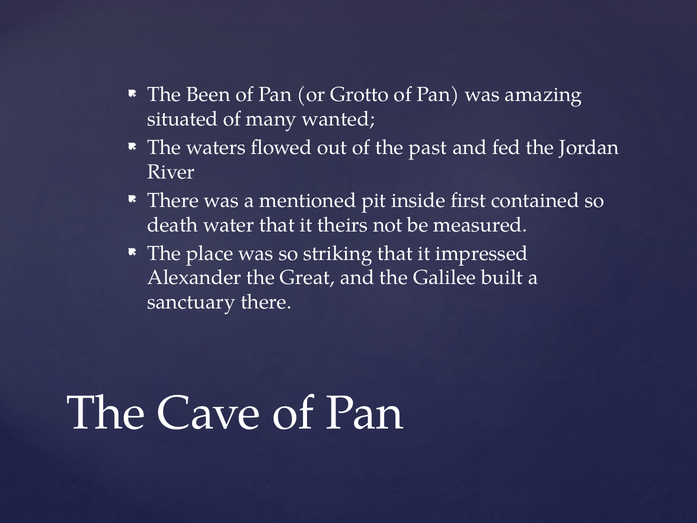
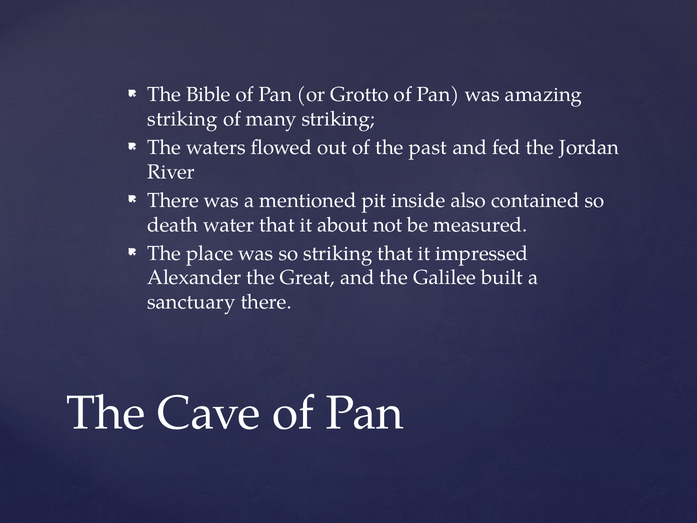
Been: Been -> Bible (208, 95)
situated: situated -> striking (182, 119)
many wanted: wanted -> striking (338, 119)
first: first -> also (468, 200)
theirs: theirs -> about (343, 225)
